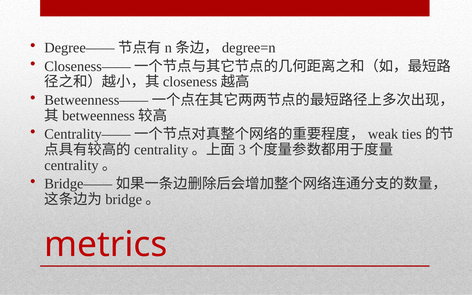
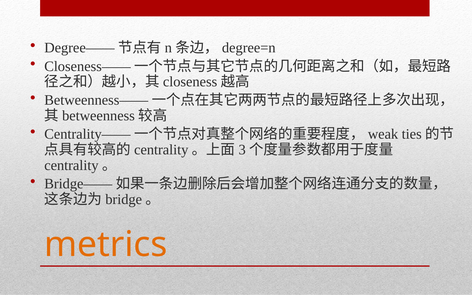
metrics colour: red -> orange (106, 244)
